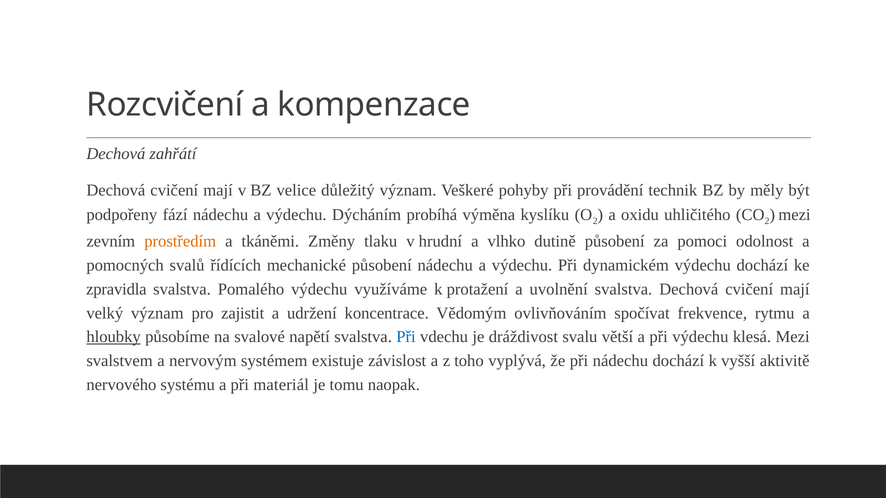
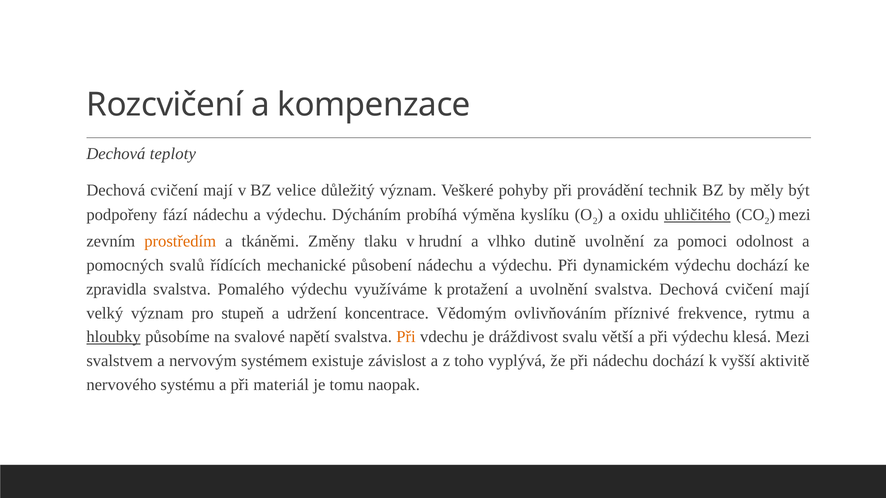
zahřátí: zahřátí -> teploty (173, 154)
uhličitého underline: none -> present (697, 215)
dutině působení: působení -> uvolnění (615, 242)
zajistit: zajistit -> stupeň (243, 313)
spočívat: spočívat -> příznivé (642, 313)
Při colour: blue -> orange (406, 337)
